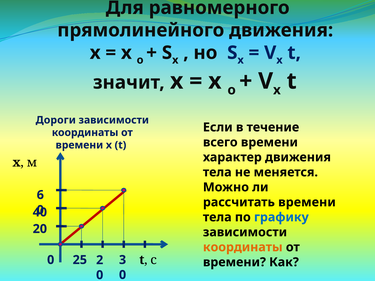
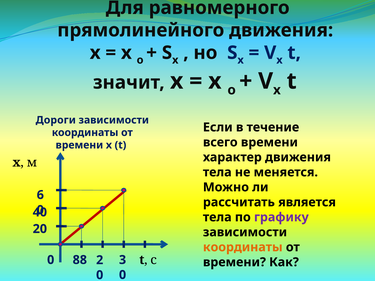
рассчитать времени: времени -> является (307, 202)
графику colour: blue -> purple (281, 217)
25: 25 -> 88 (80, 260)
